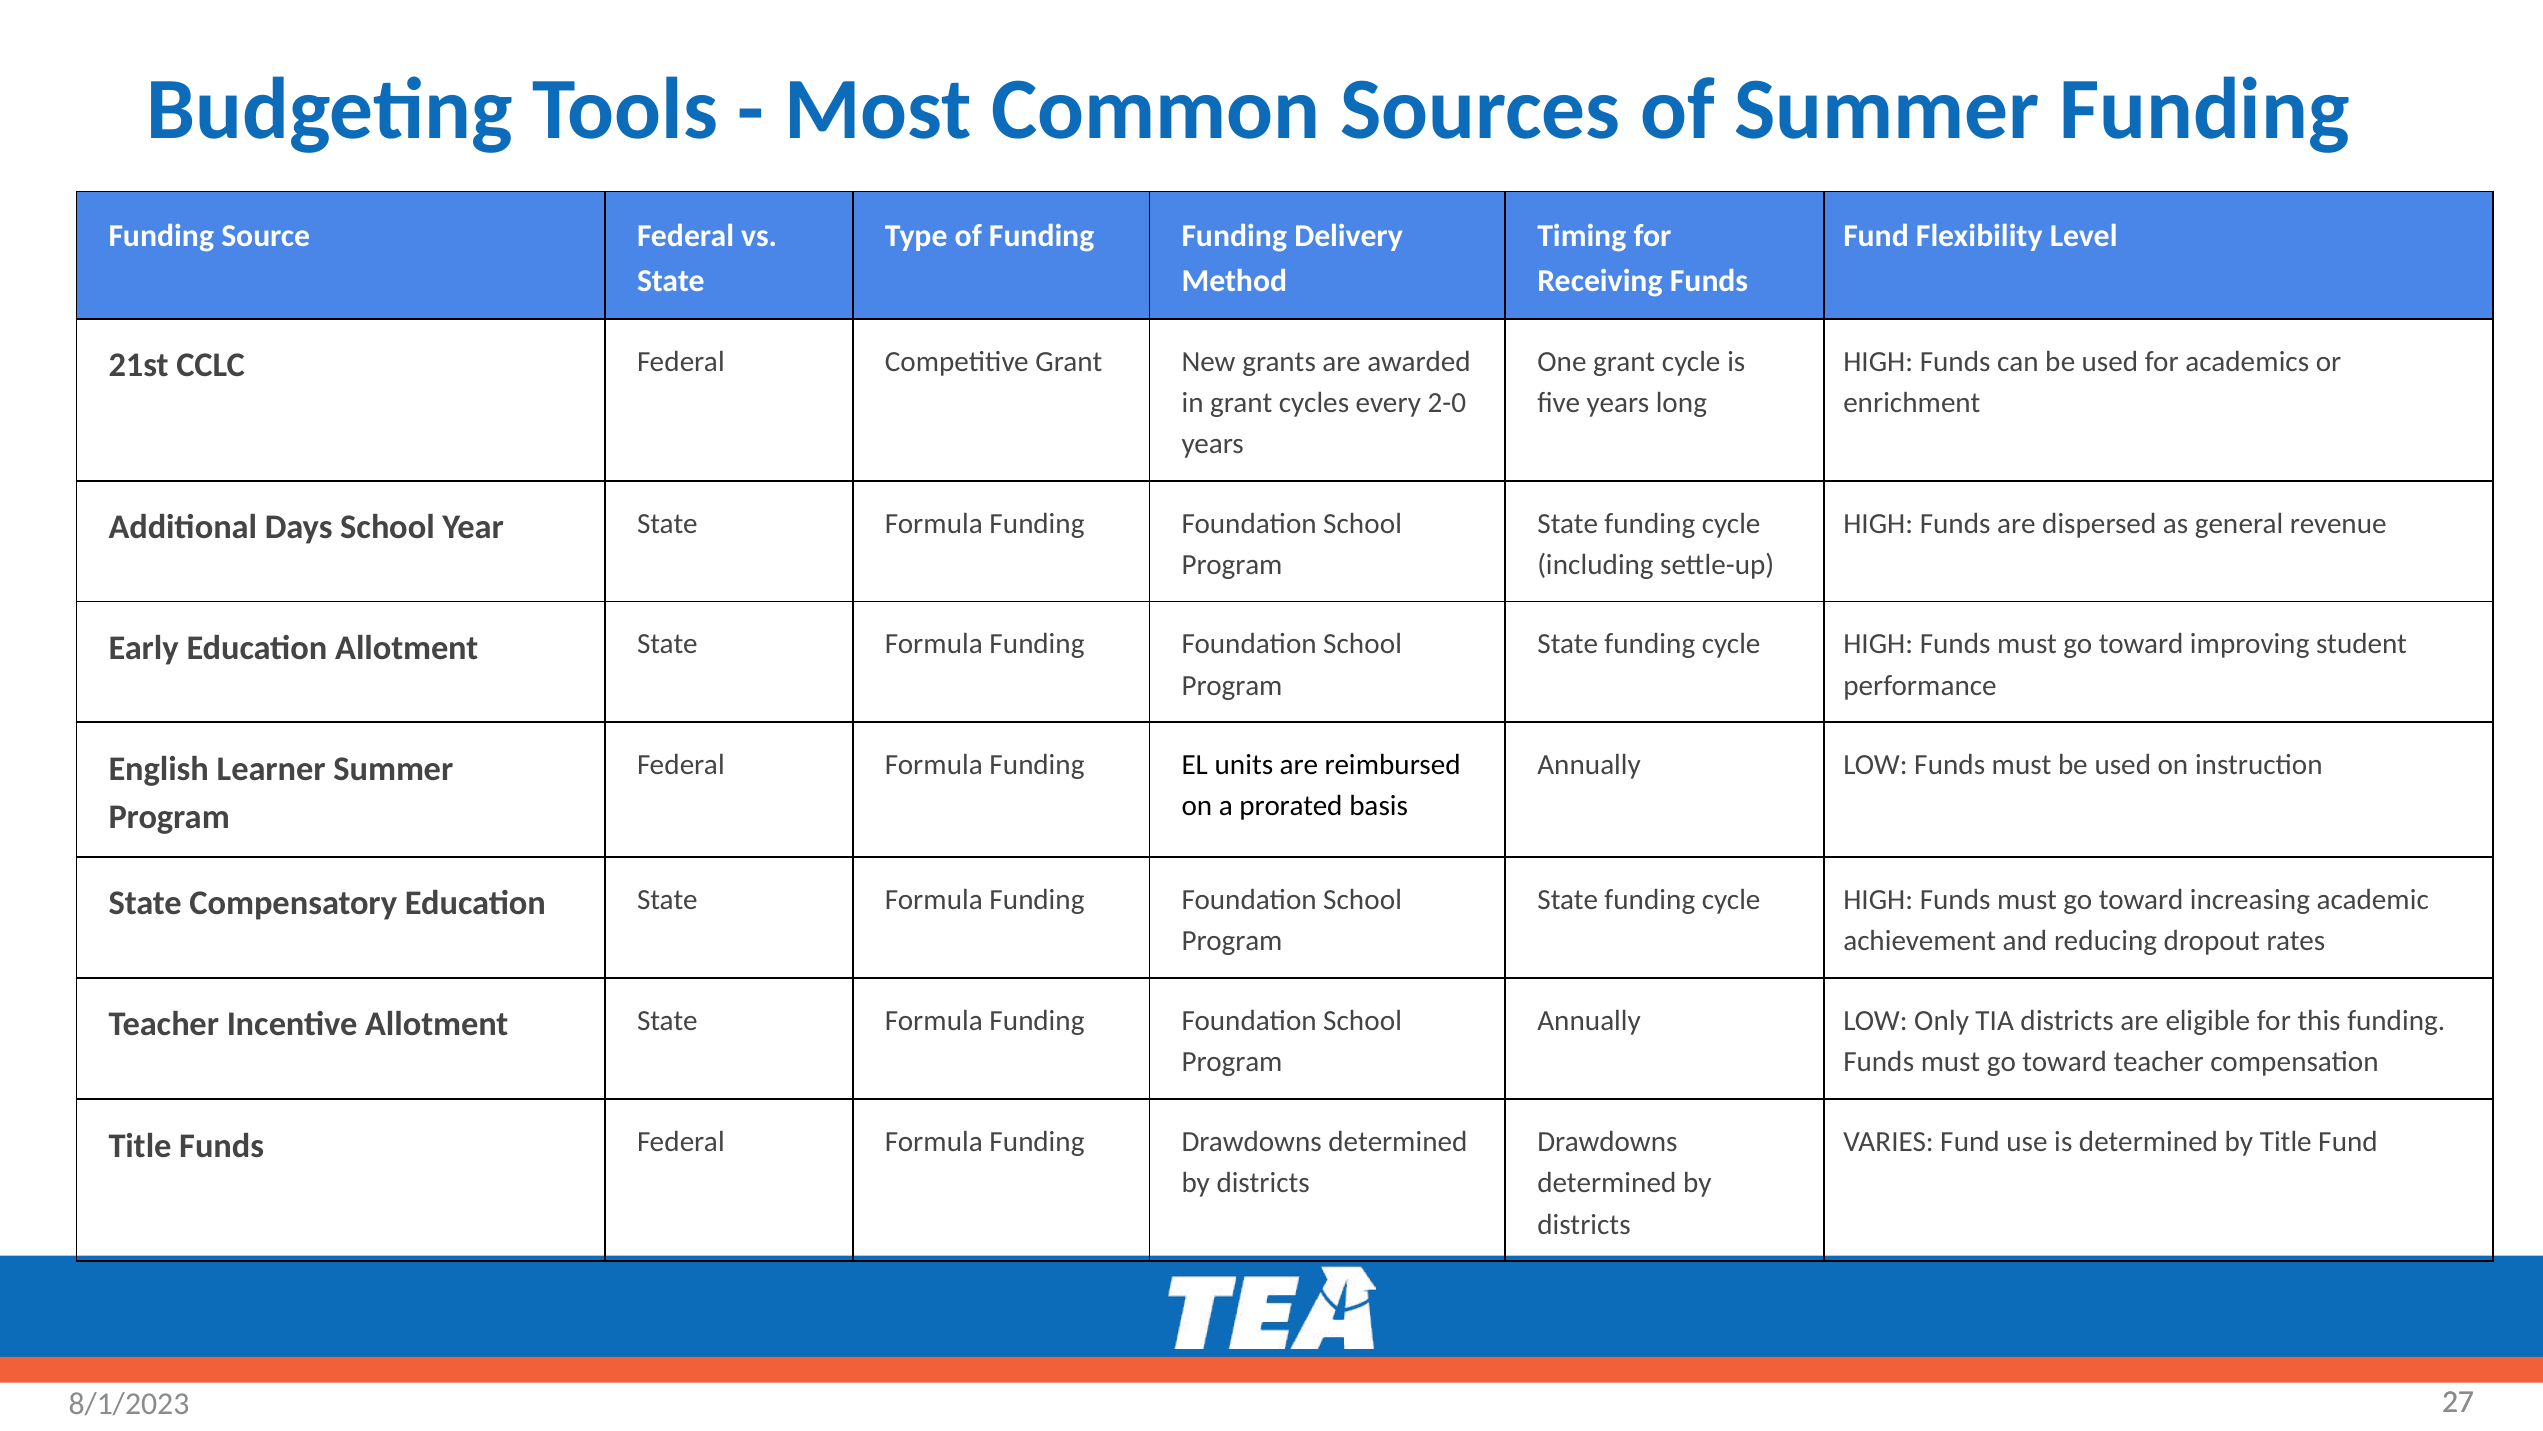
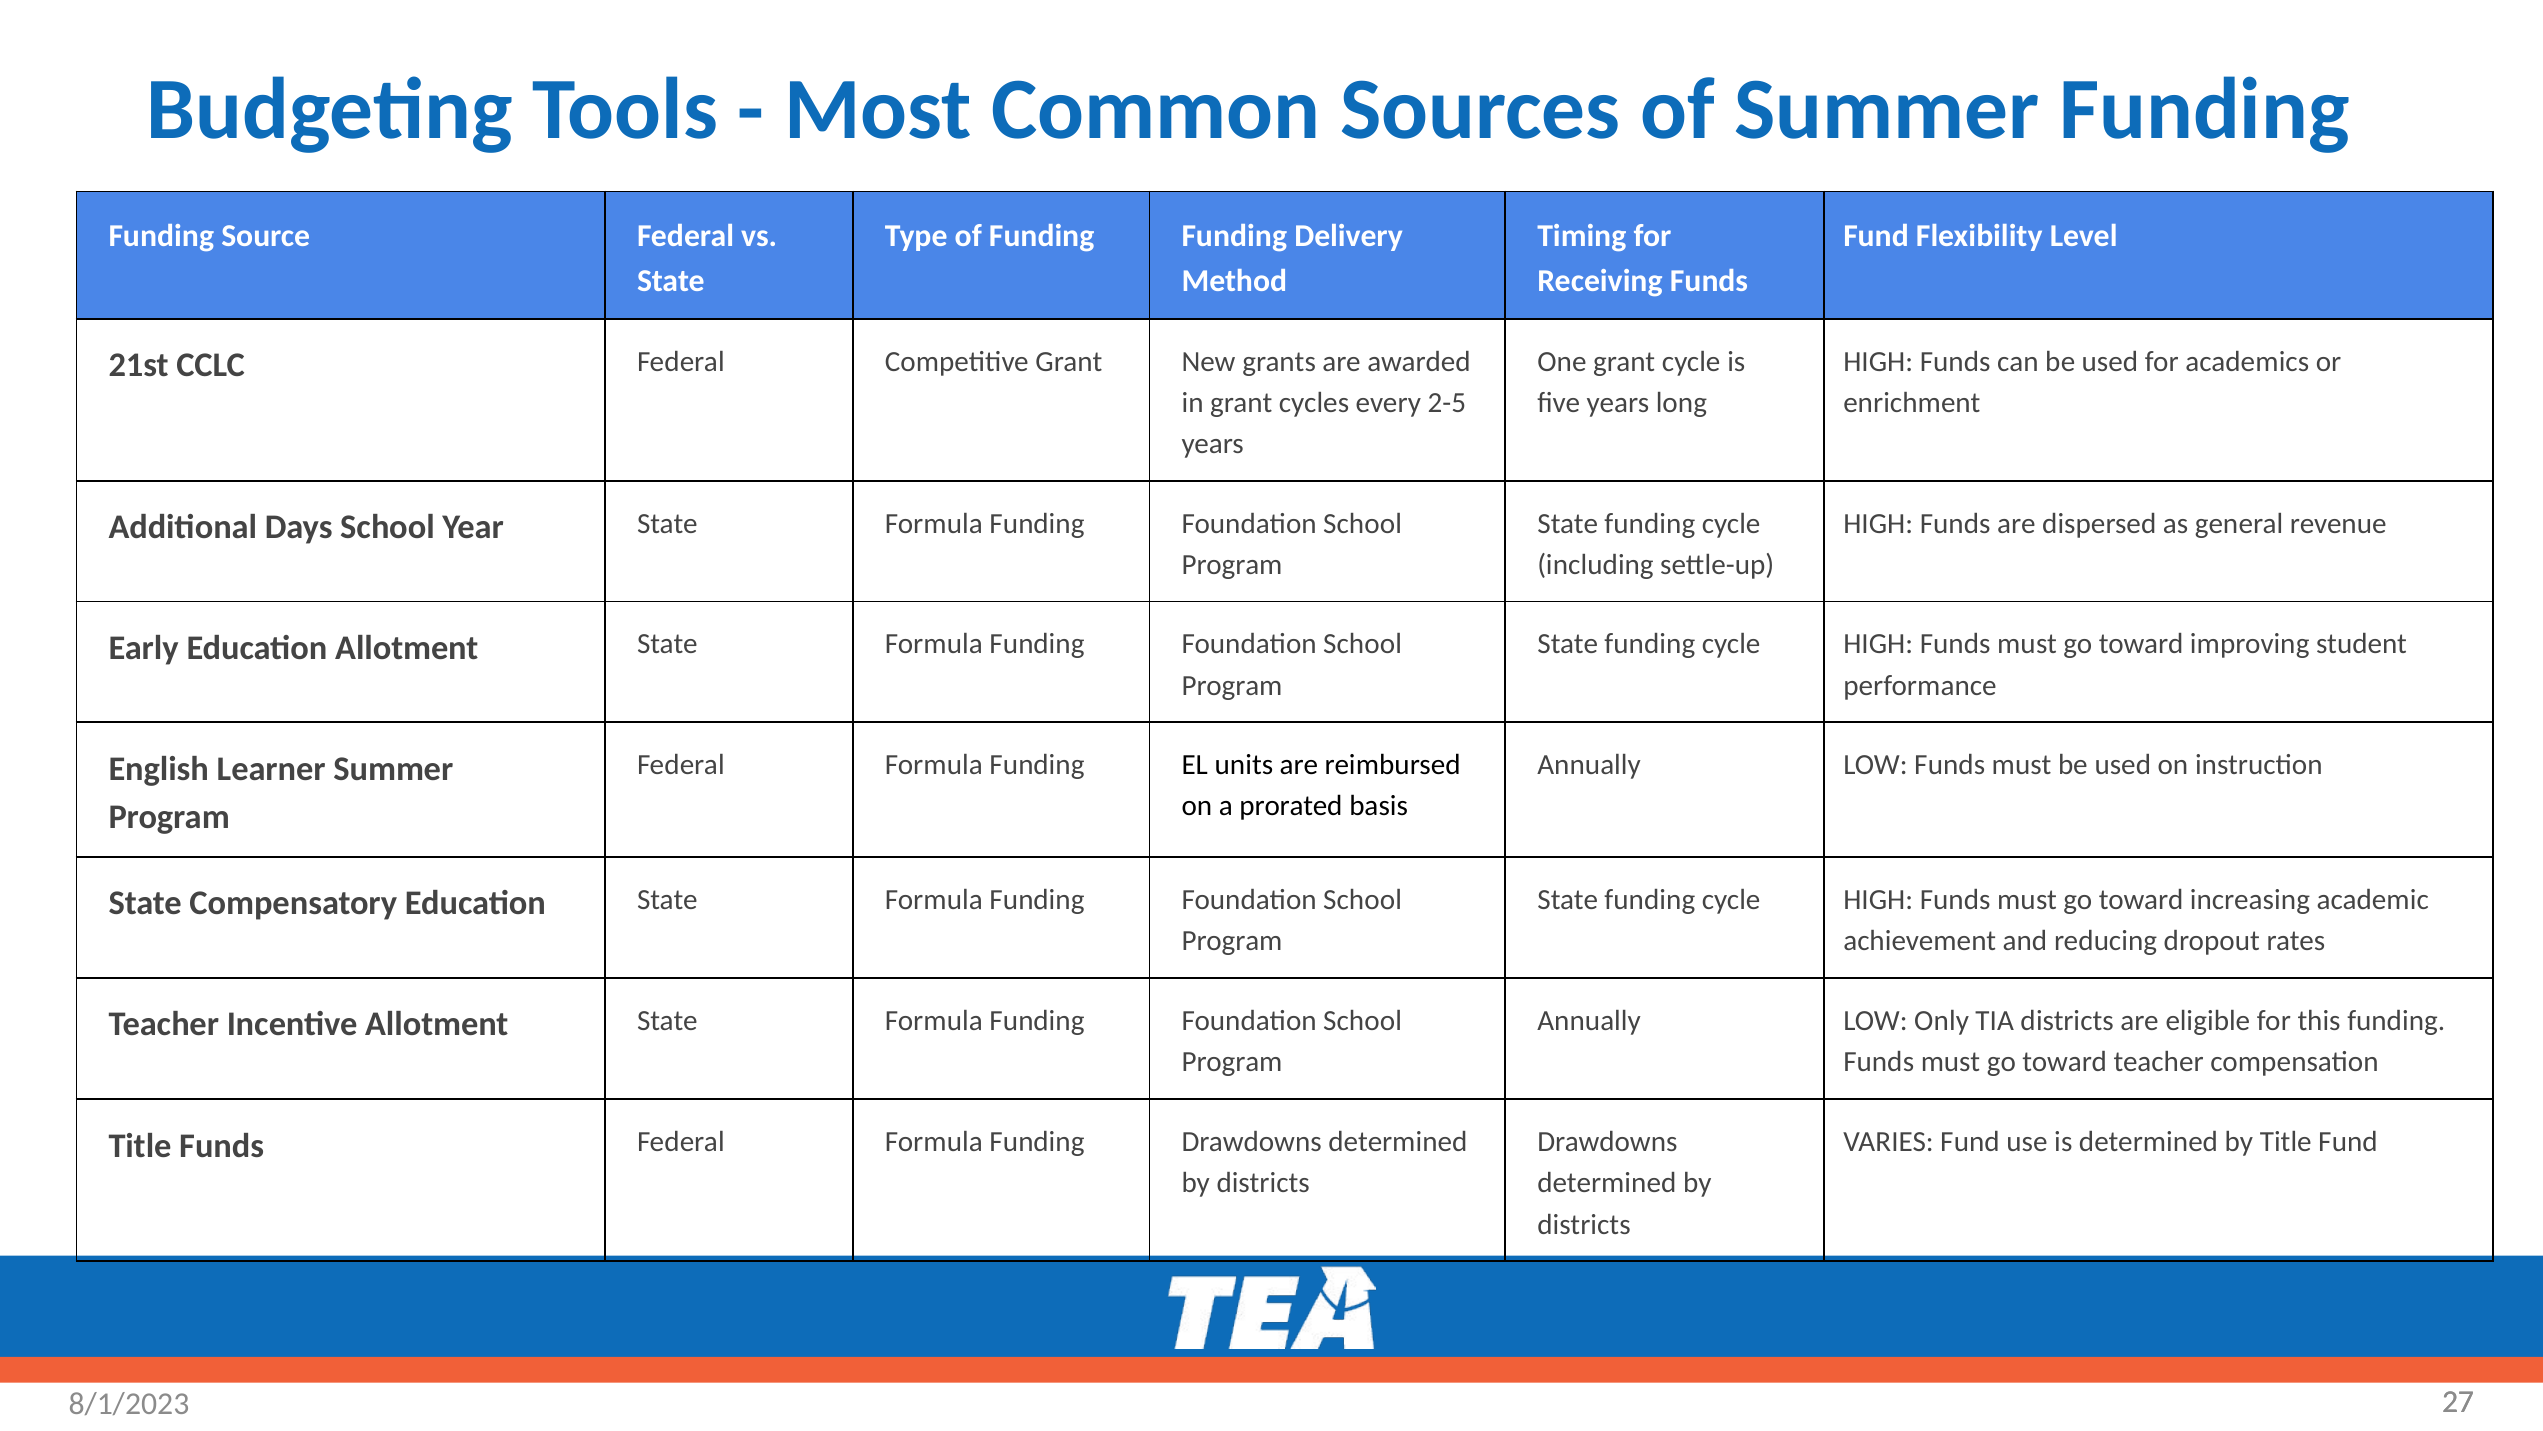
2-0: 2-0 -> 2-5 (1447, 403)
